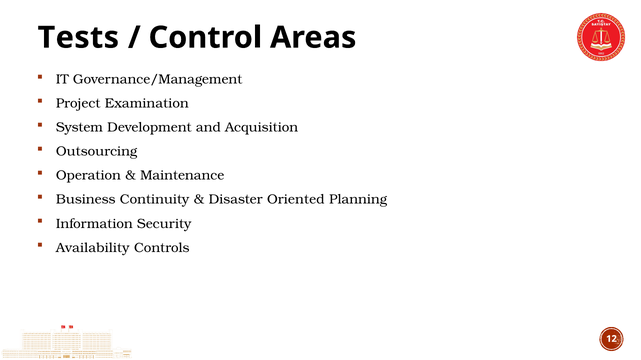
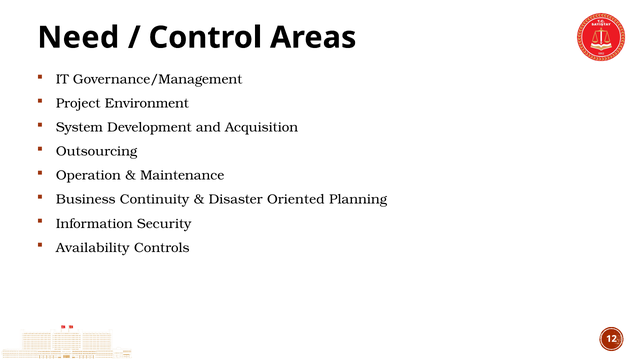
Tests: Tests -> Need (78, 38)
Examination: Examination -> Environment (147, 104)
